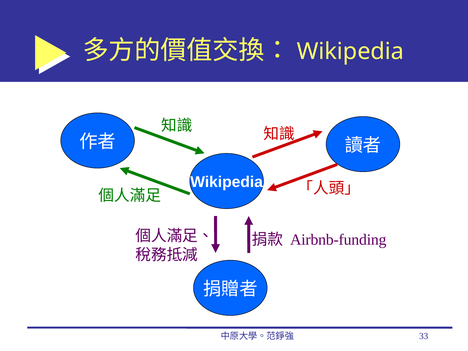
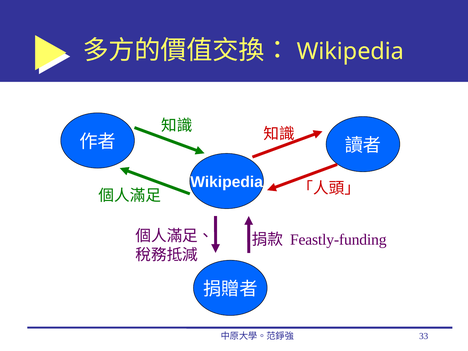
Airbnb-funding: Airbnb-funding -> Feastly-funding (338, 240)
